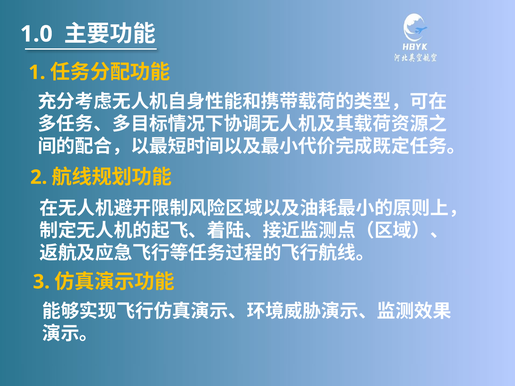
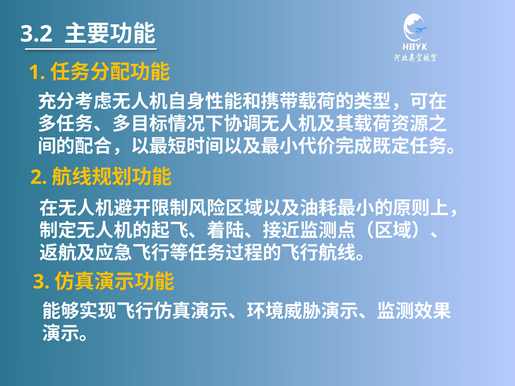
1.0: 1.0 -> 3.2 (36, 34)
